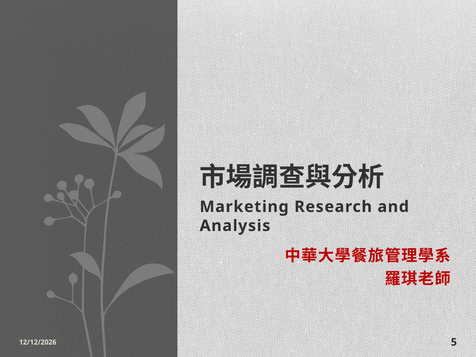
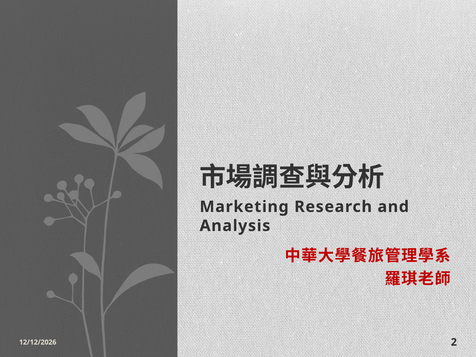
5: 5 -> 2 (454, 342)
